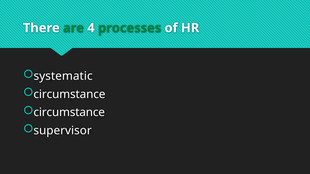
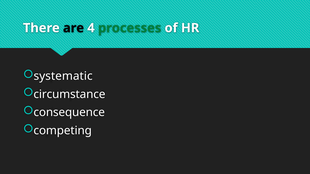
are colour: green -> black (74, 28)
circumstance: circumstance -> consequence (69, 113)
supervisor: supervisor -> competing (63, 131)
